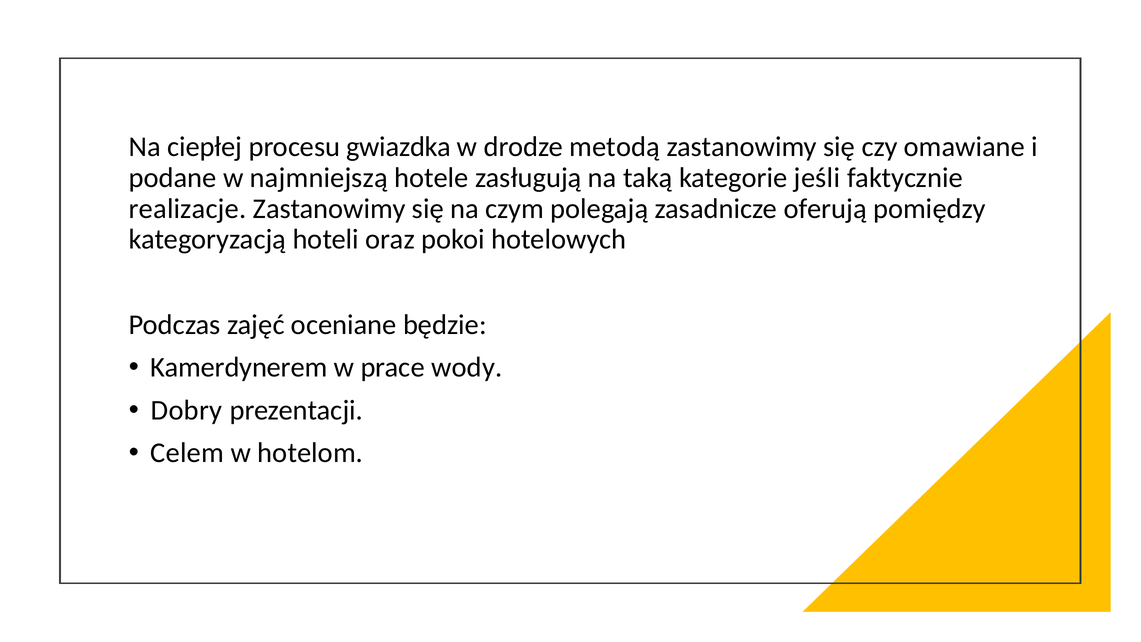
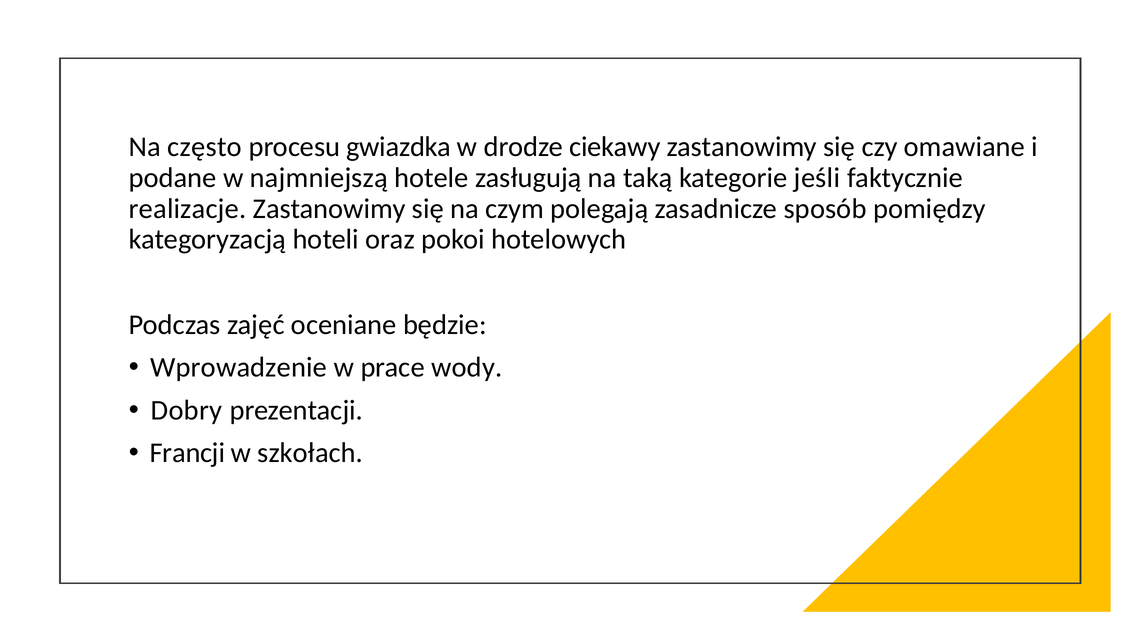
ciepłej: ciepłej -> często (205, 147)
metodą: metodą -> ciekawy (615, 147)
oferują: oferują -> sposób (825, 209)
Kamerdynerem: Kamerdynerem -> Wprowadzenie (239, 367)
Celem: Celem -> Francji (187, 453)
hotelom: hotelom -> szkołach (310, 453)
